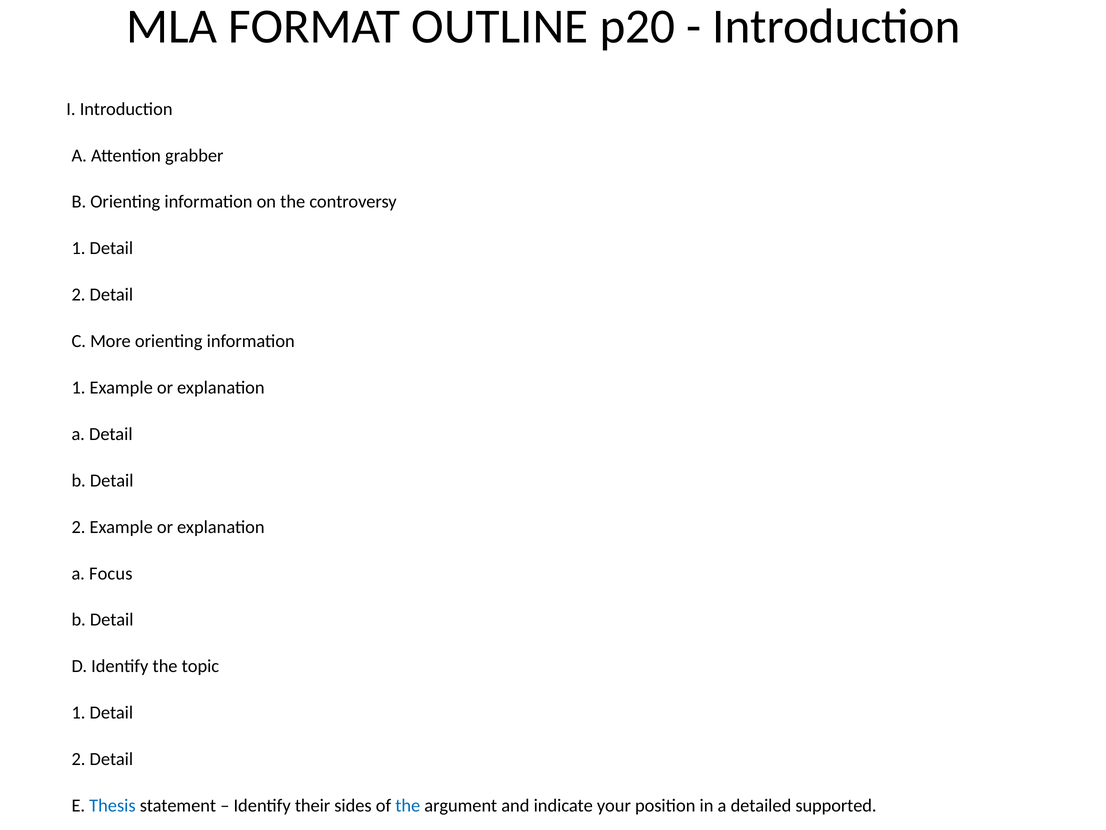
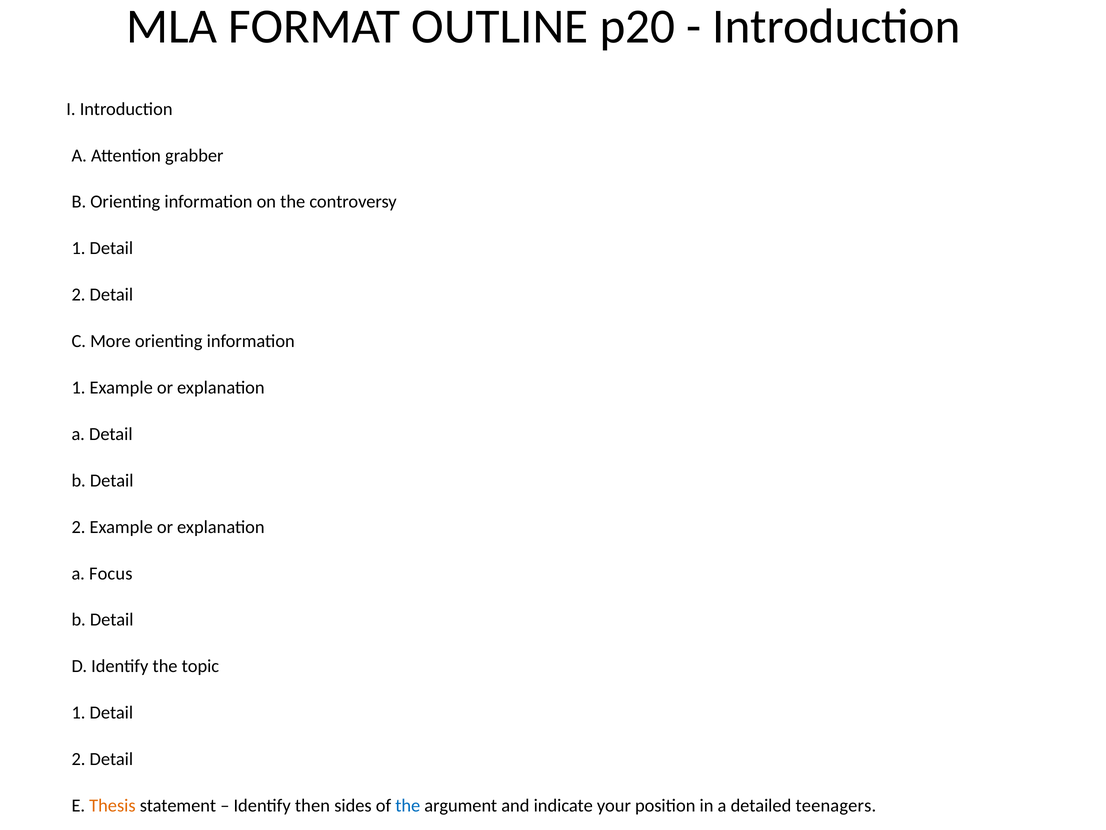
Thesis colour: blue -> orange (112, 805)
their: their -> then (312, 805)
supported: supported -> teenagers (836, 805)
